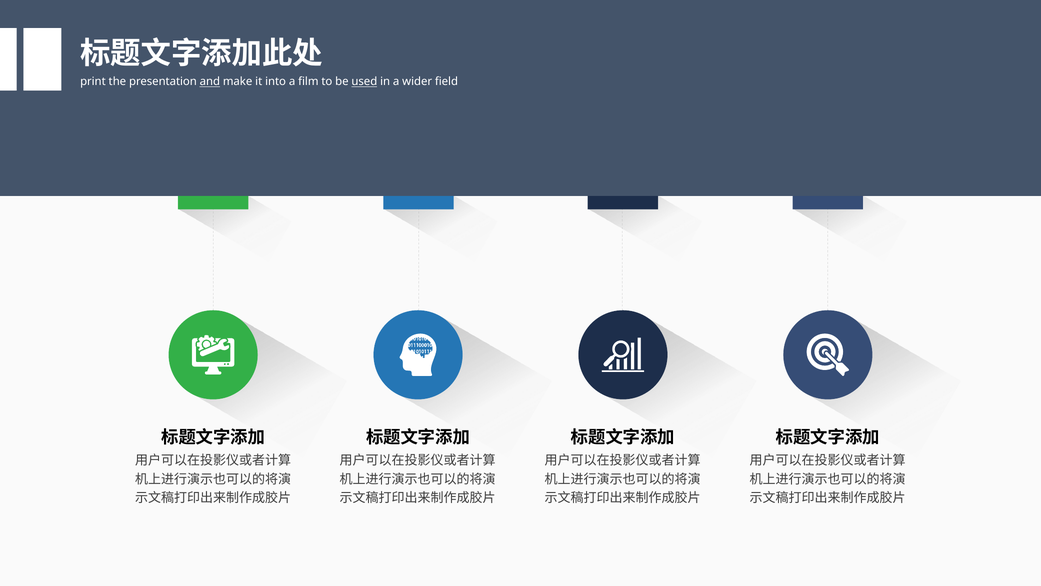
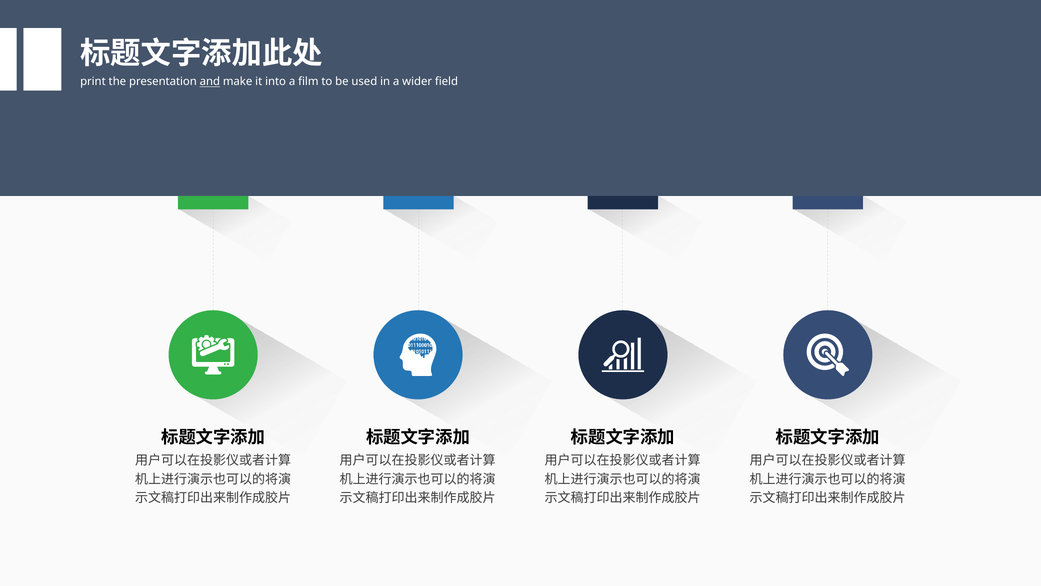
used underline: present -> none (364, 82)
